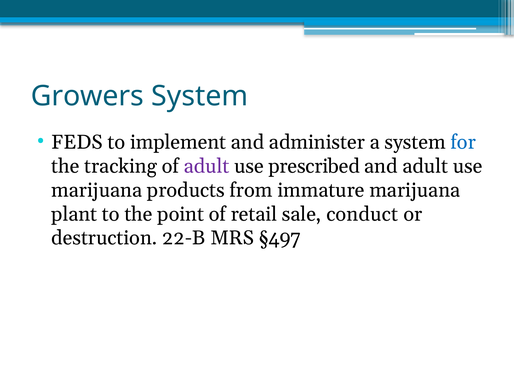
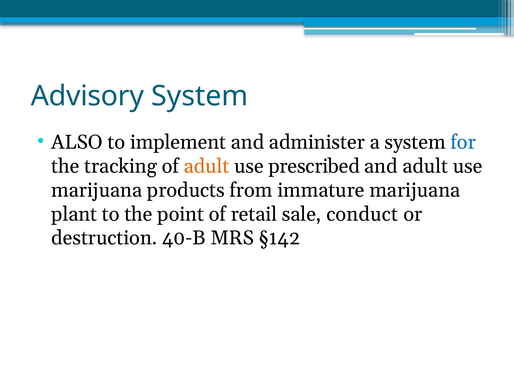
Growers: Growers -> Advisory (87, 96)
FEDS: FEDS -> ALSO (77, 142)
adult colour: purple -> orange (207, 166)
22-B: 22-B -> 40-B (184, 238)
§497: §497 -> §142 (280, 238)
